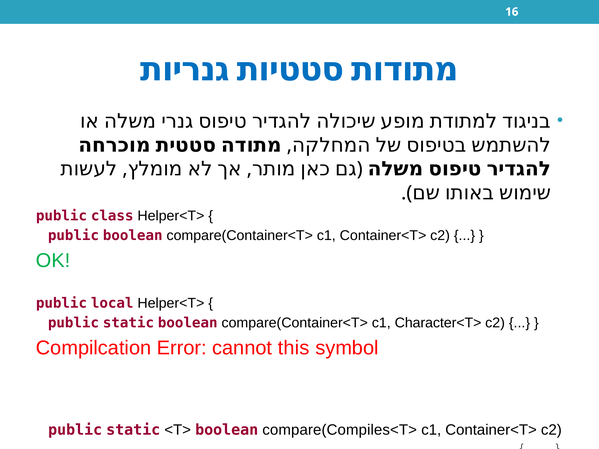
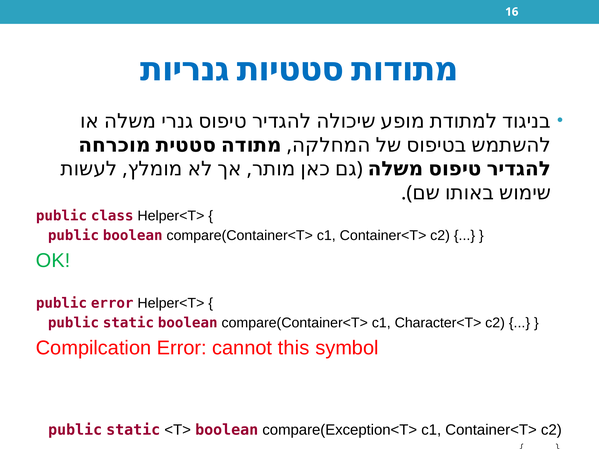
public local: local -> error (112, 303)
compare(Compiles<T>: compare(Compiles<T> -> compare(Exception<T> (340, 430)
